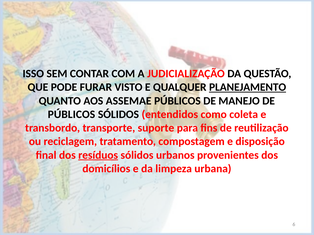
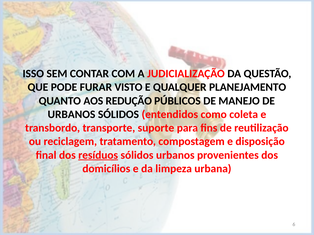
PLANEJAMENTO underline: present -> none (248, 87)
ASSEMAE: ASSEMAE -> REDUÇÃO (129, 101)
PÚBLICOS: PÚBLICOS -> URBANOS (71, 115)
